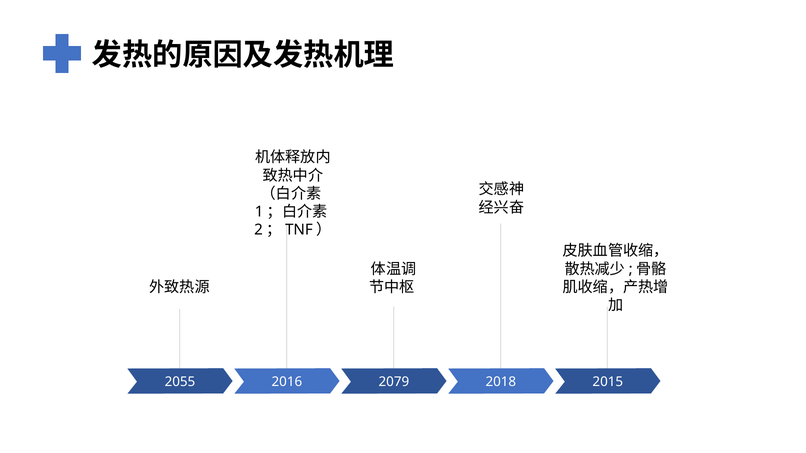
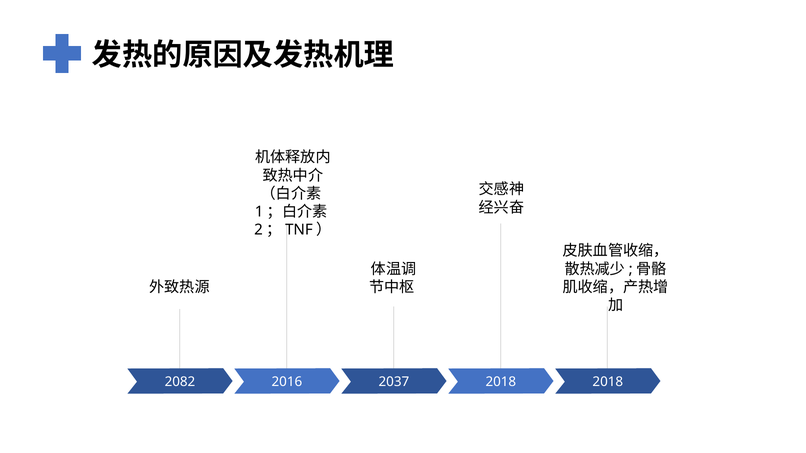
2055: 2055 -> 2082 (180, 382)
2079: 2079 -> 2037 (394, 382)
2018 2015: 2015 -> 2018 (608, 382)
